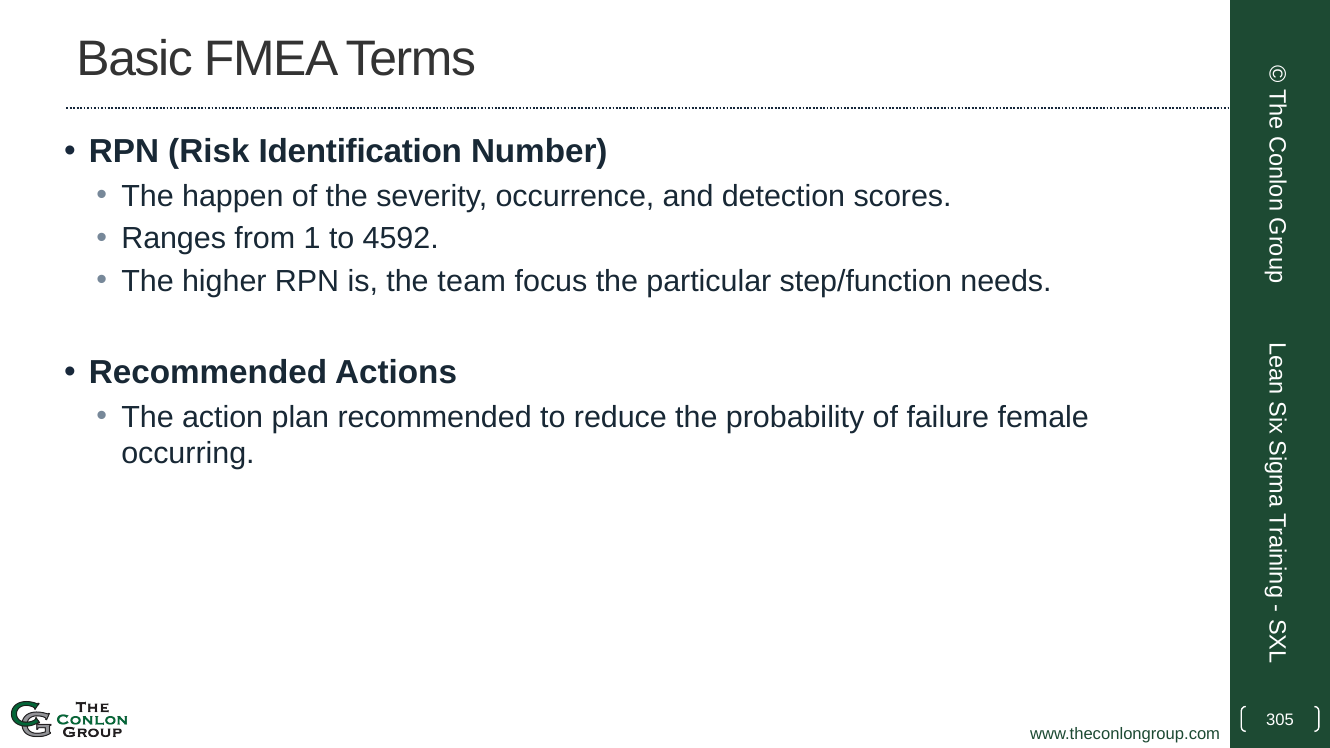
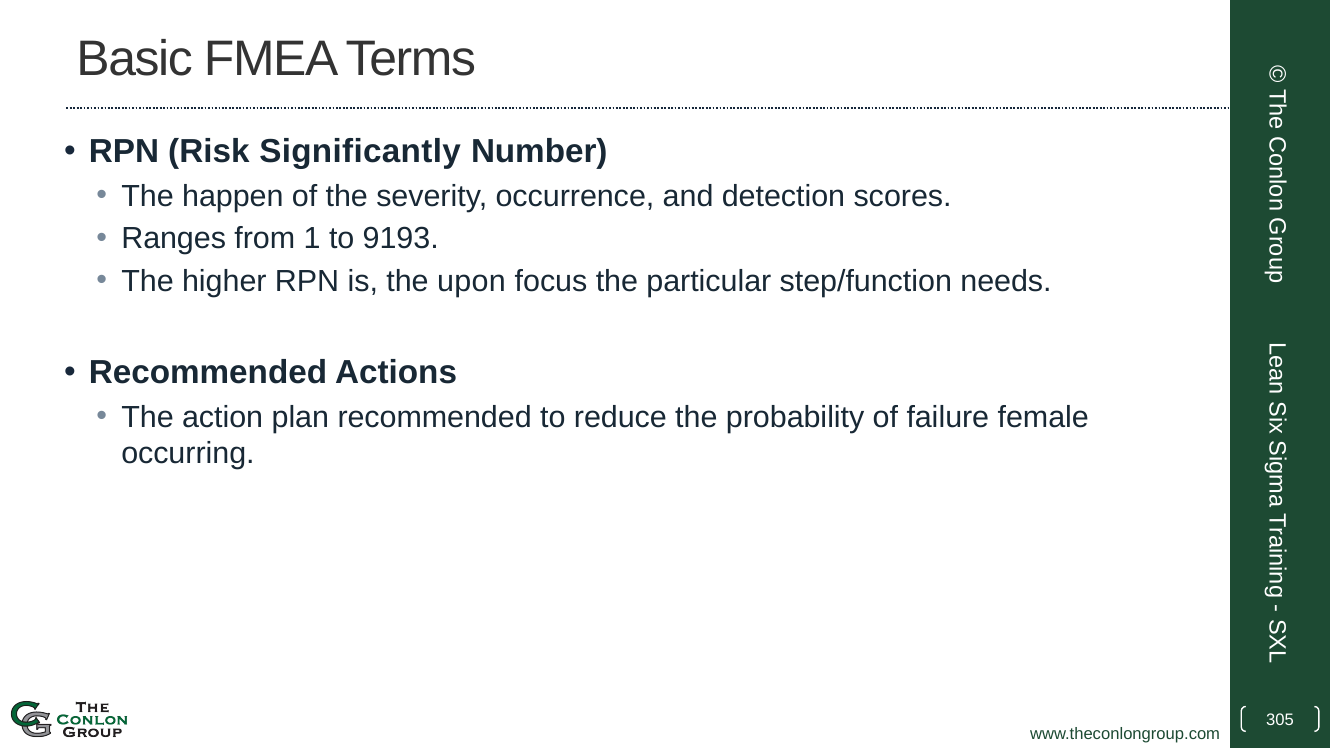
Identification: Identification -> Significantly (360, 152)
4592: 4592 -> 9193 (401, 239)
team: team -> upon (472, 281)
